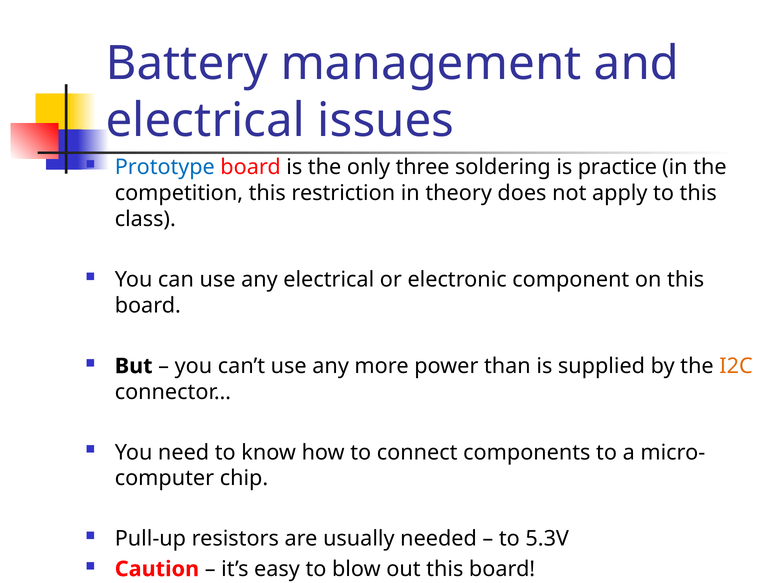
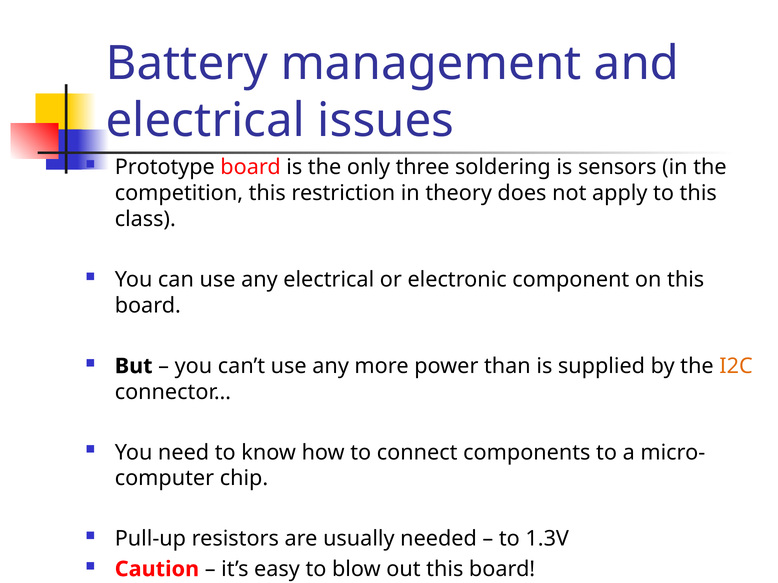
Prototype colour: blue -> black (165, 167)
practice: practice -> sensors (617, 167)
5.3V: 5.3V -> 1.3V (547, 539)
